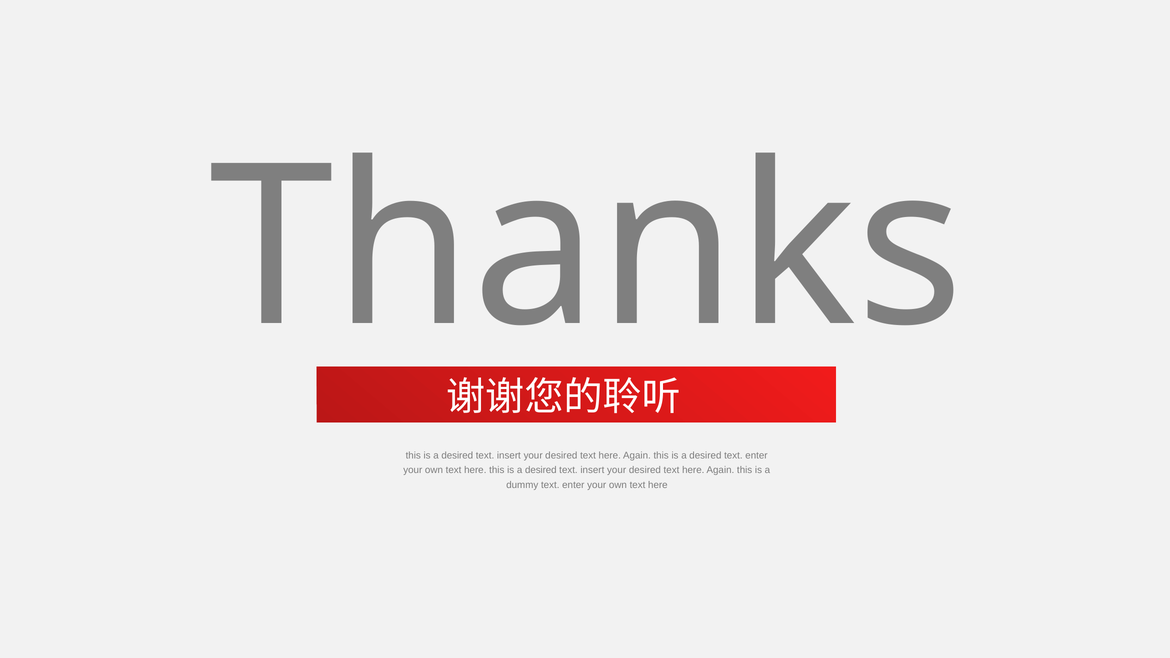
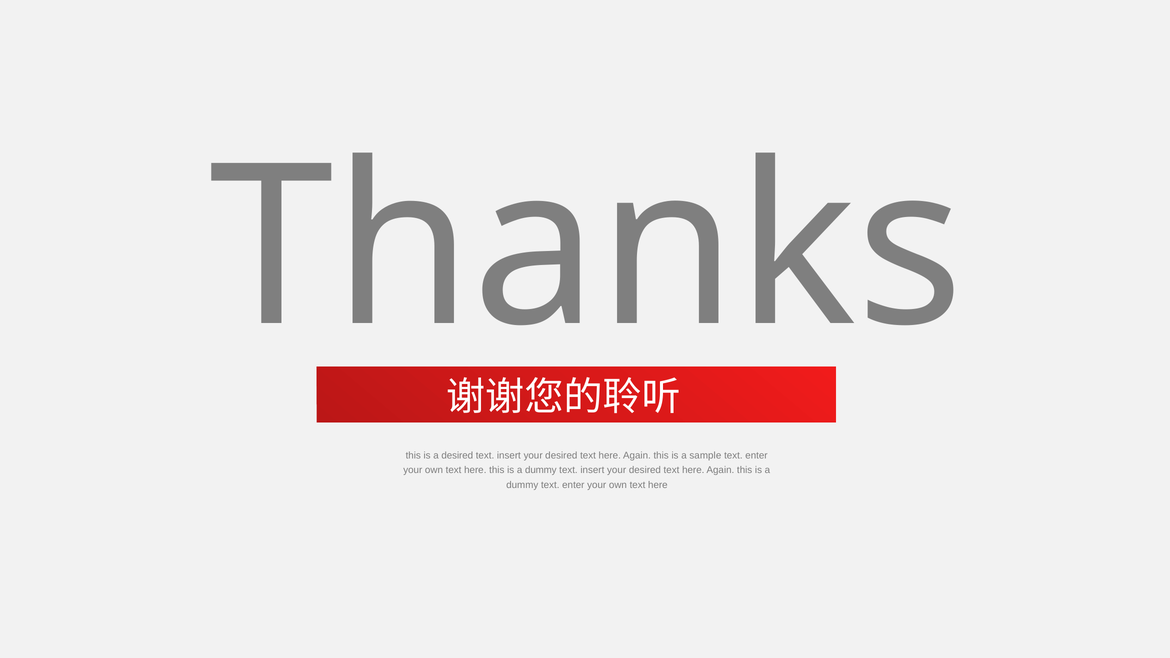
desired: desired -> sample (705, 456)
desired: desired -> dummy (541, 470)
